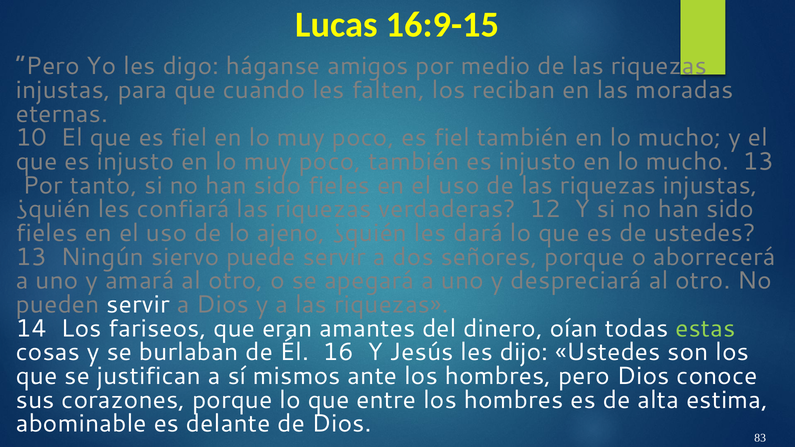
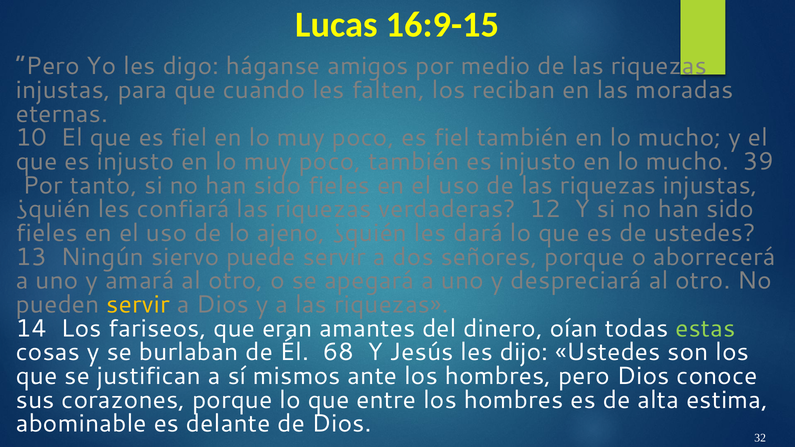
mucho 13: 13 -> 39 (758, 162)
servir colour: white -> yellow (138, 305)
16: 16 -> 68 (338, 352)
83: 83 -> 32 (760, 438)
